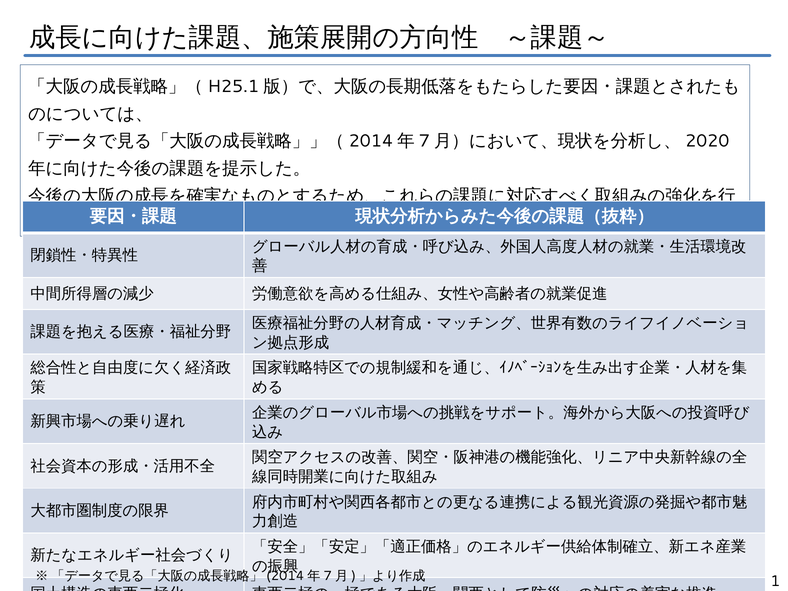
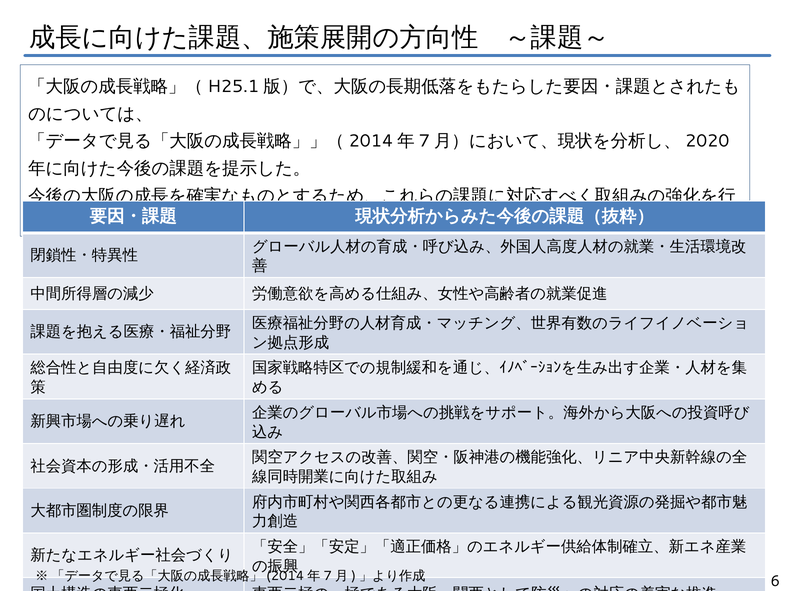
1: 1 -> 6 (775, 581)
